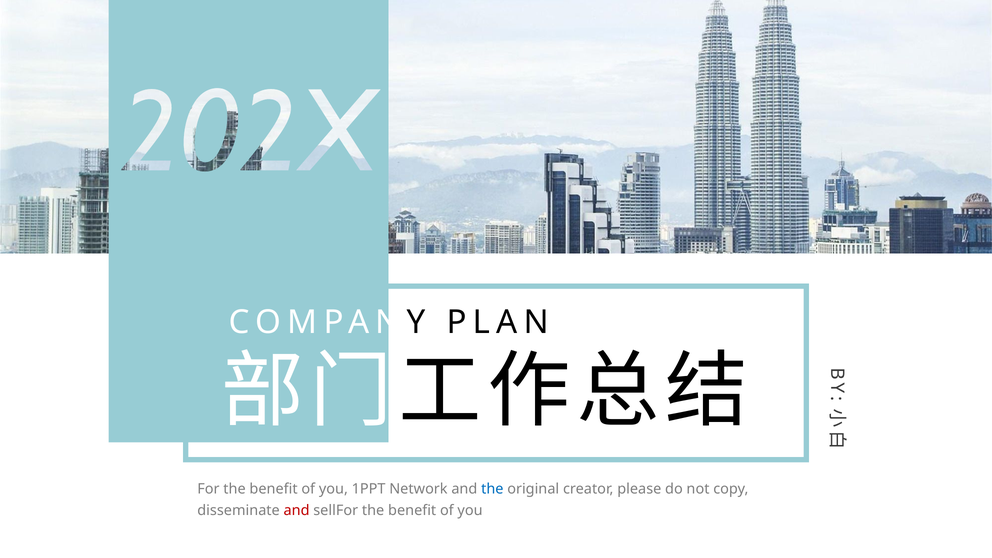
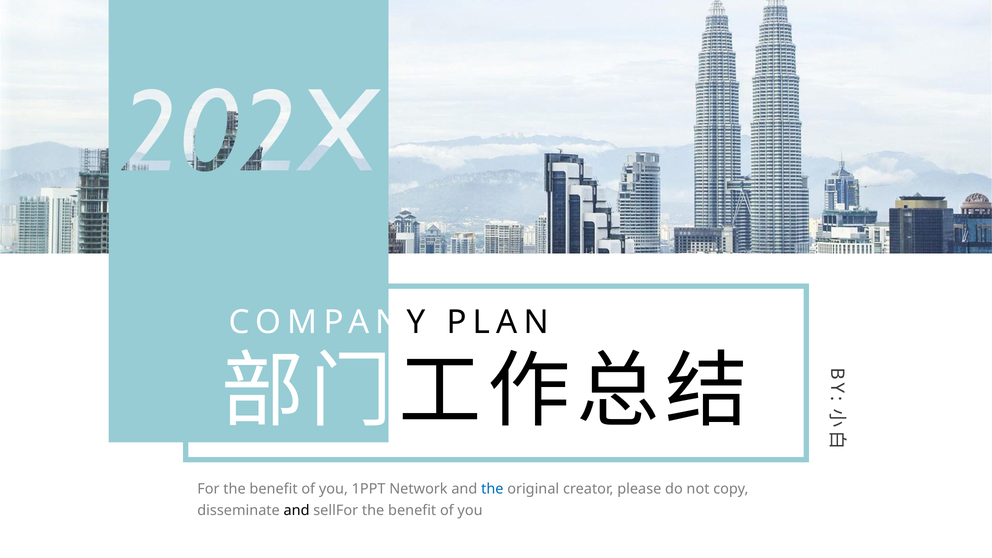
and colour: red -> black (297, 511)
